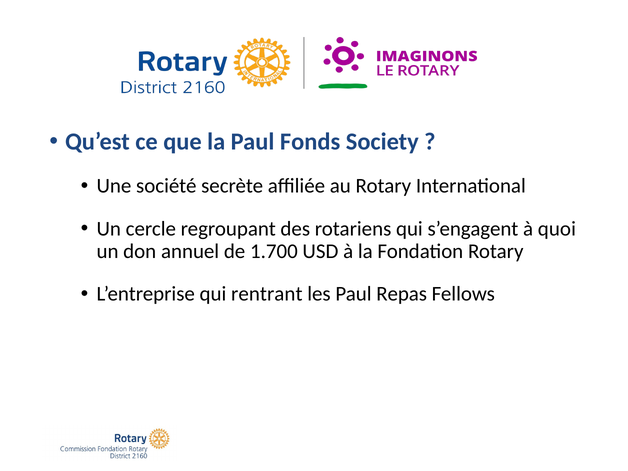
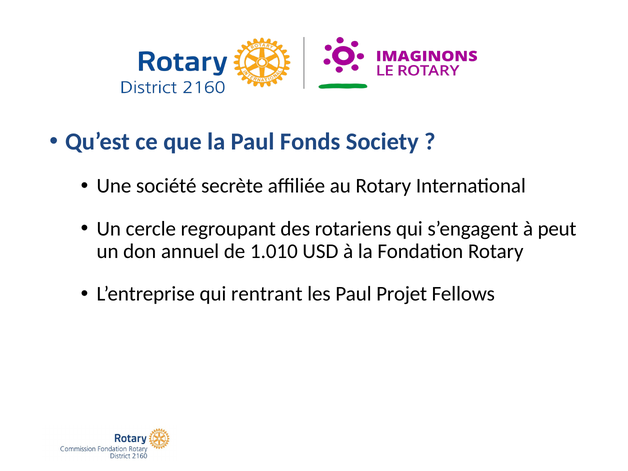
quoi: quoi -> peut (557, 229)
1.700: 1.700 -> 1.010 (274, 251)
Repas: Repas -> Projet (402, 294)
